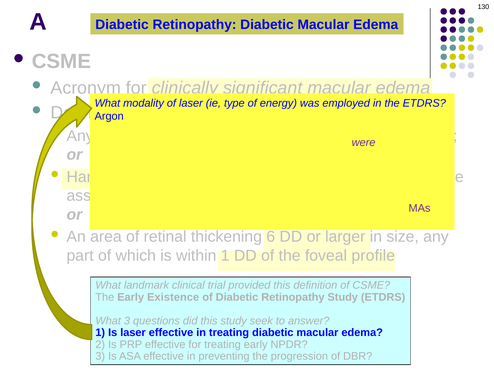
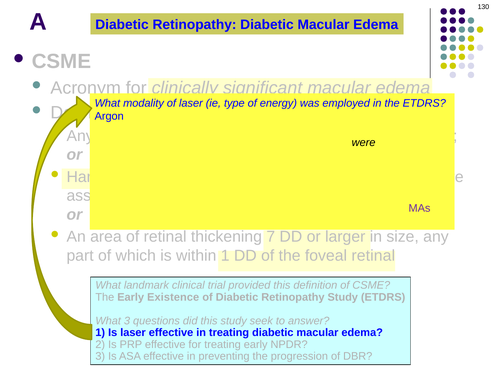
were colour: purple -> black (364, 143)
6: 6 -> 7 (271, 237)
foveal profile: profile -> retinal (373, 256)
